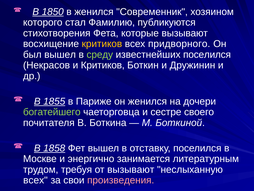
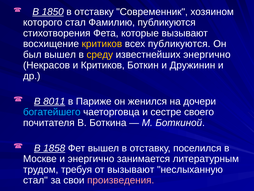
1850 в женился: женился -> отставку (94, 12)
всех придворного: придворного -> публикуются (179, 44)
среду colour: light green -> yellow (100, 54)
известнейших поселился: поселился -> энергично (207, 54)
1855: 1855 -> 8011 (54, 101)
богатейшего colour: light green -> light blue (52, 112)
всех: всех -> стал (35, 180)
